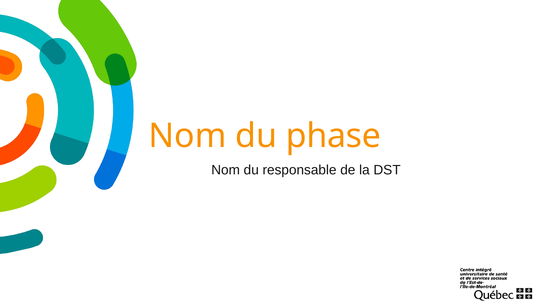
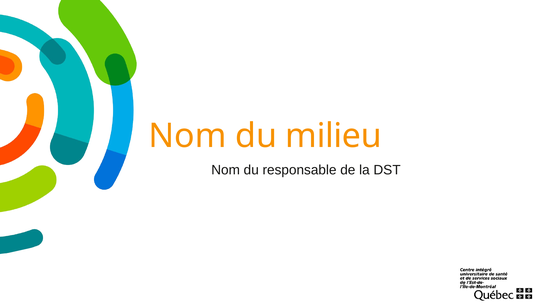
phase: phase -> milieu (334, 136)
